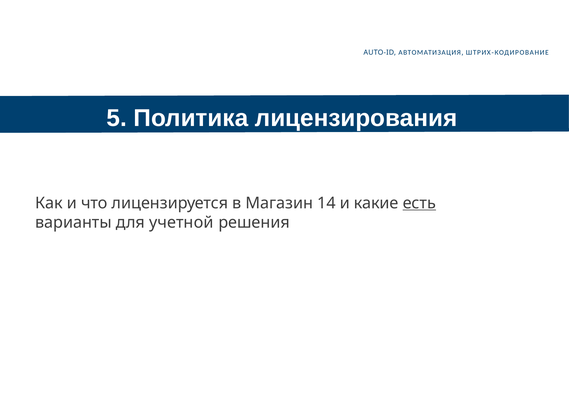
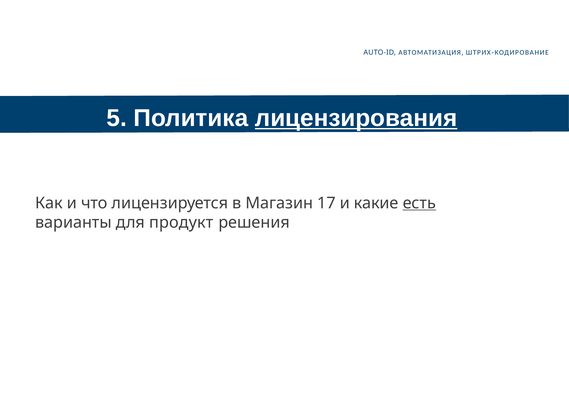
лицензирования underline: none -> present (356, 118)
14: 14 -> 17 (326, 203)
учетной: учетной -> продукт (181, 223)
